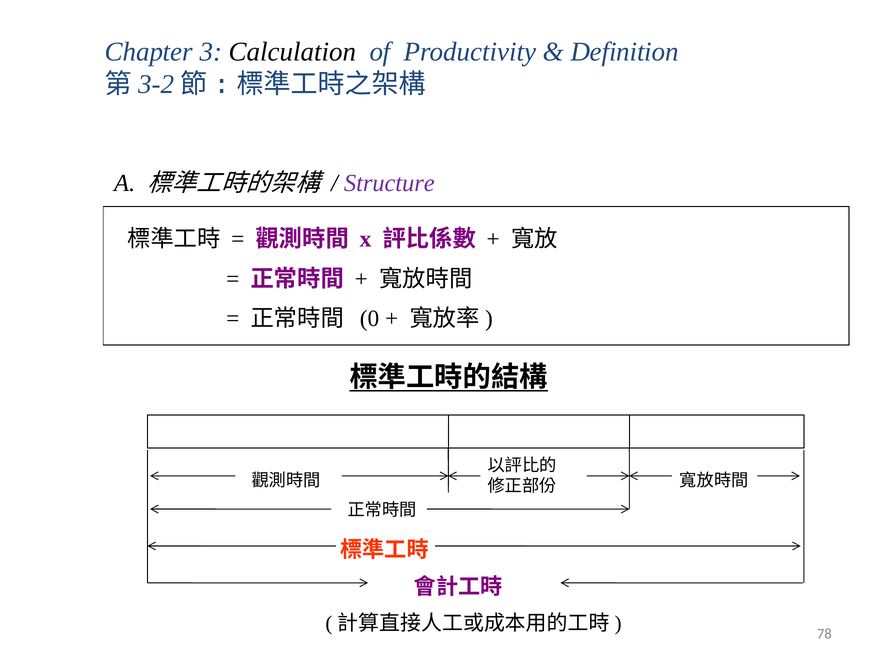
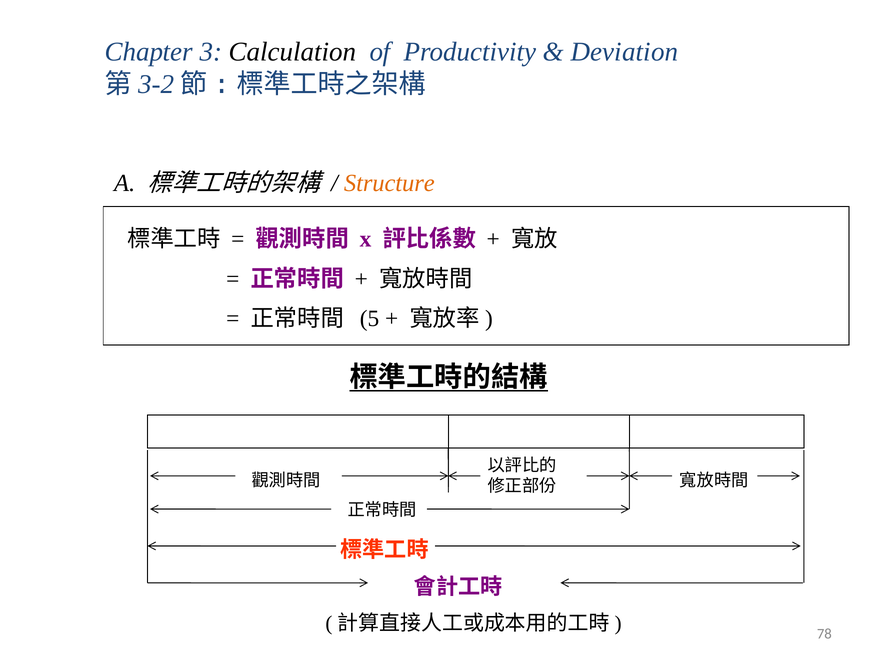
Definition: Definition -> Deviation (624, 52)
Structure colour: purple -> orange (389, 183)
0: 0 -> 5 (370, 319)
